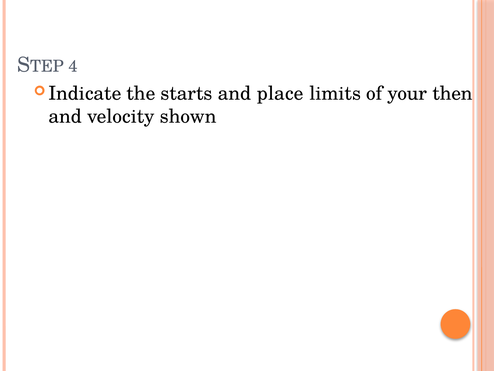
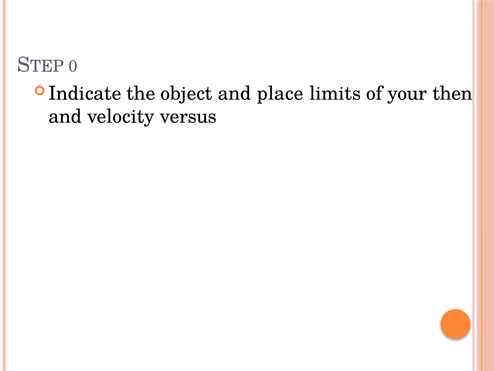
4: 4 -> 0 (73, 66)
starts: starts -> object (187, 93)
shown: shown -> versus (188, 116)
